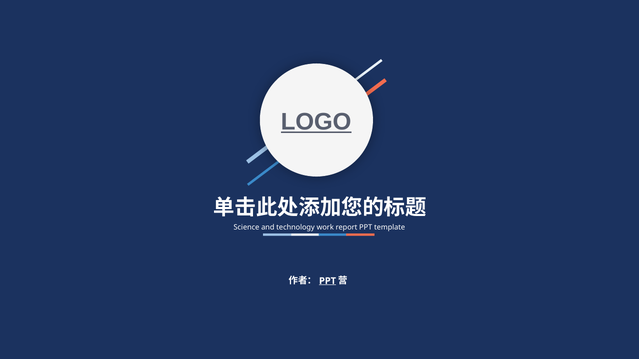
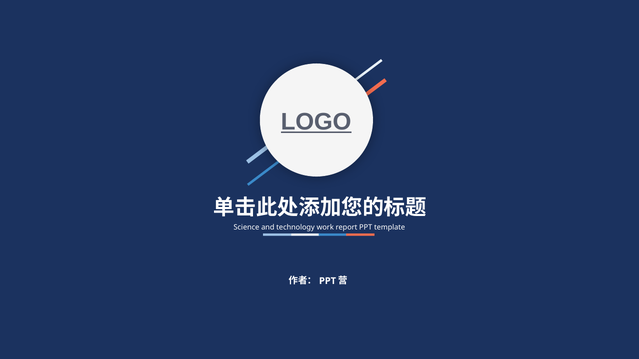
PPT underline: present -> none (328, 281)
